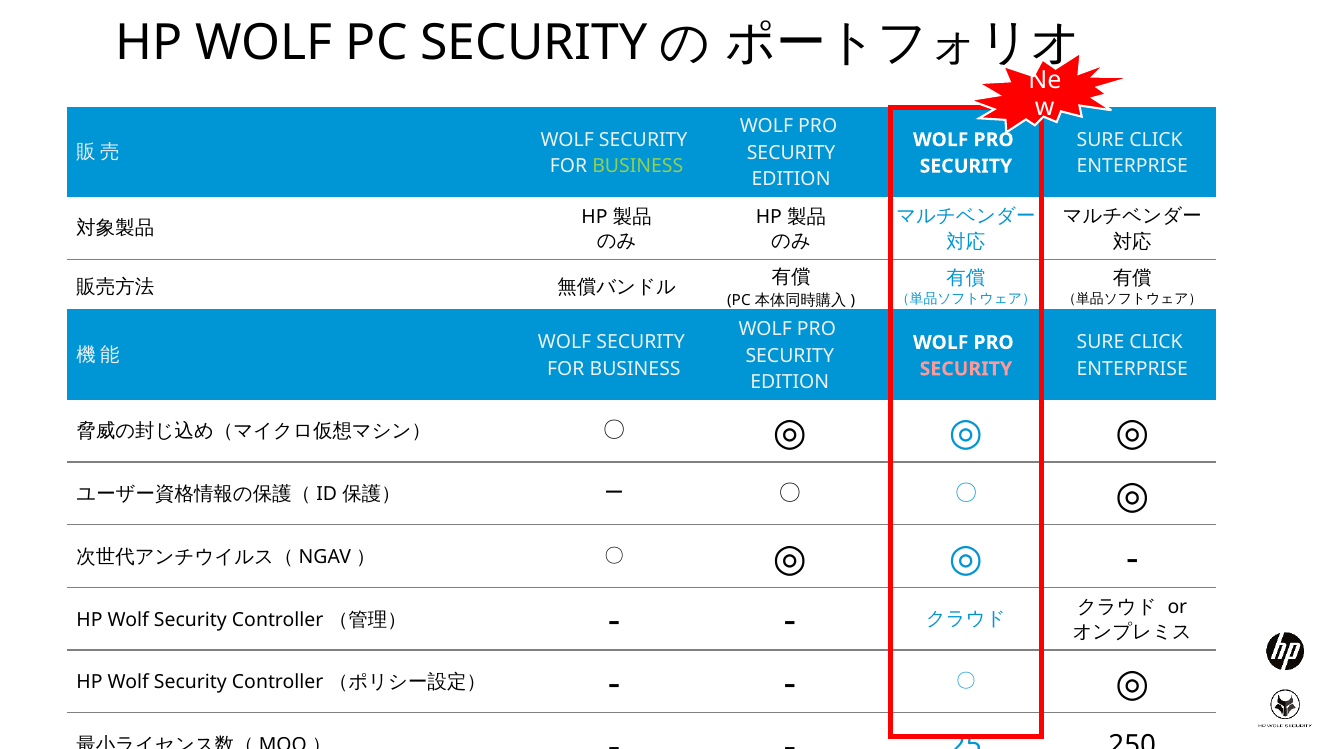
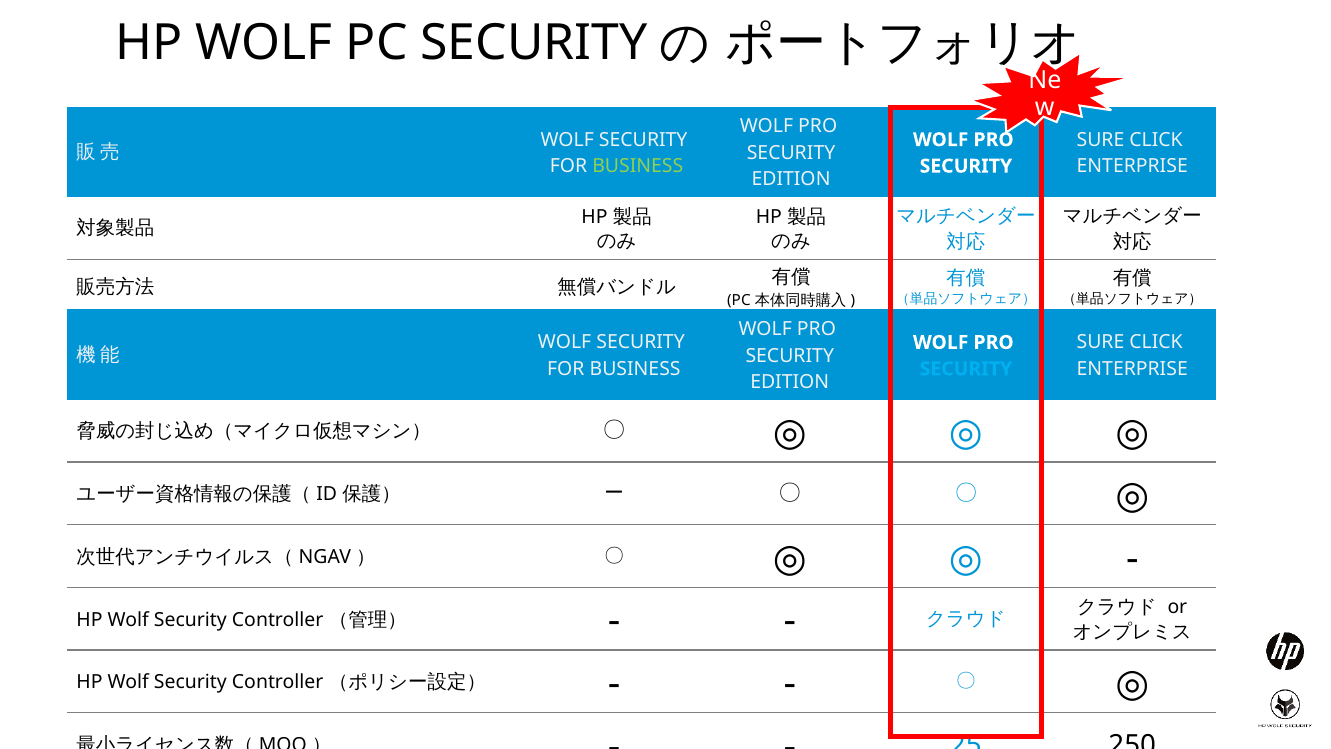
SECURITY colour: pink -> light blue (966, 369)
